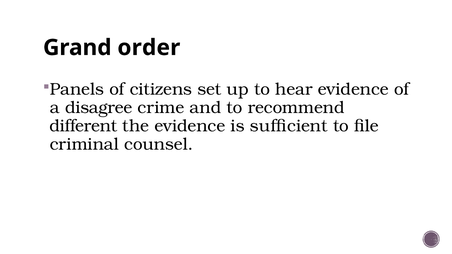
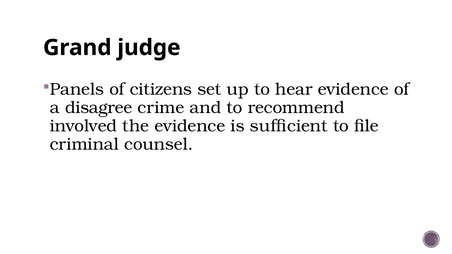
order: order -> judge (149, 48)
different: different -> involved (83, 126)
